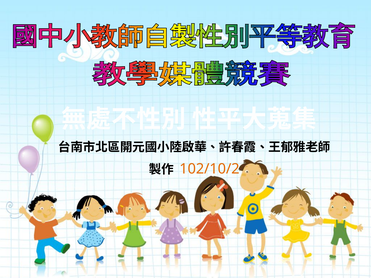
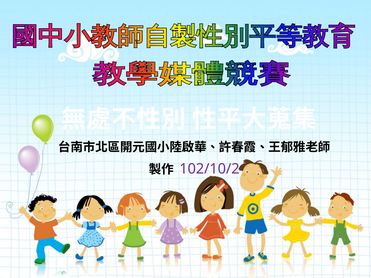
102/10/2 colour: orange -> purple (209, 169)
